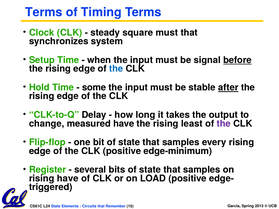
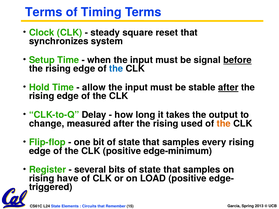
square must: must -> reset (167, 33)
some: some -> allow (94, 88)
measured have: have -> after (124, 124)
least: least -> used (192, 124)
the colour: purple -> orange (224, 124)
